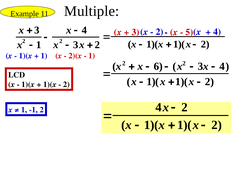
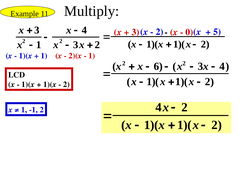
Multiple: Multiple -> Multiply (92, 11)
4: 4 -> 5 (217, 32)
5: 5 -> 0 (189, 32)
